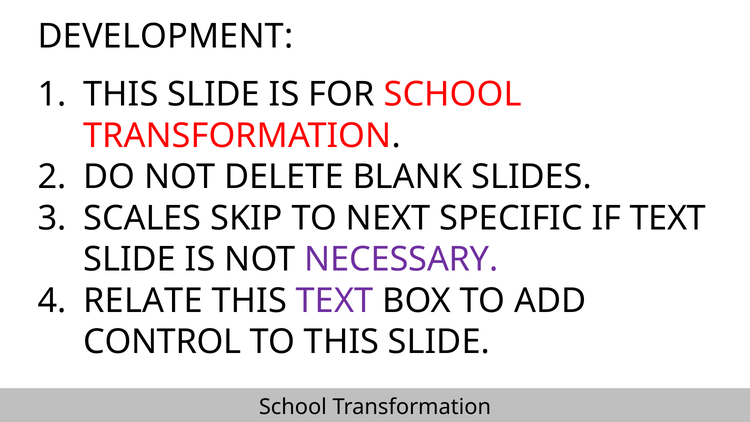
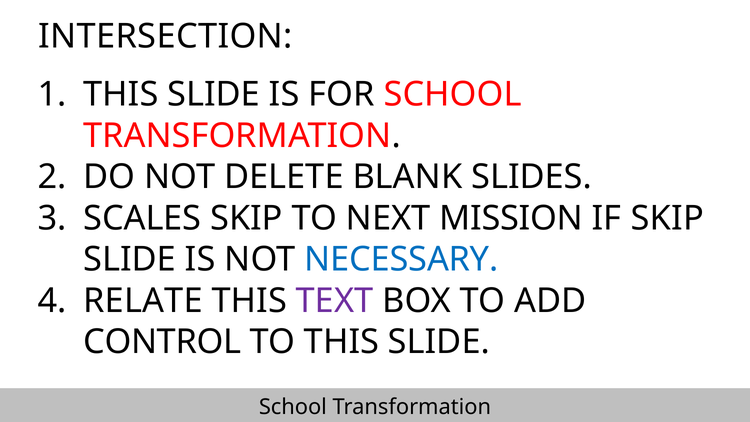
DEVELOPMENT: DEVELOPMENT -> INTERSECTION (165, 36)
SPECIFIC: SPECIFIC -> MISSION (511, 218)
IF TEXT: TEXT -> SKIP (667, 218)
NECESSARY colour: purple -> blue (401, 259)
